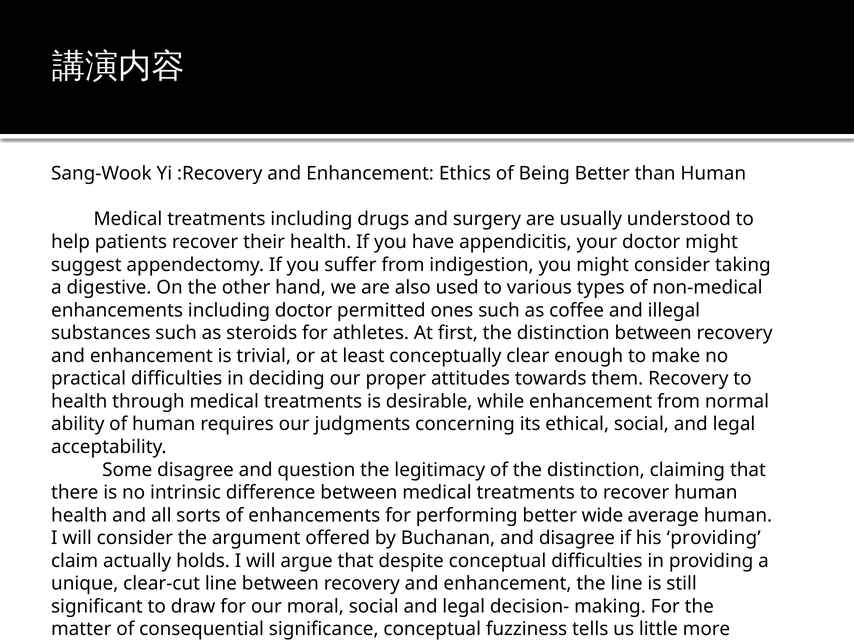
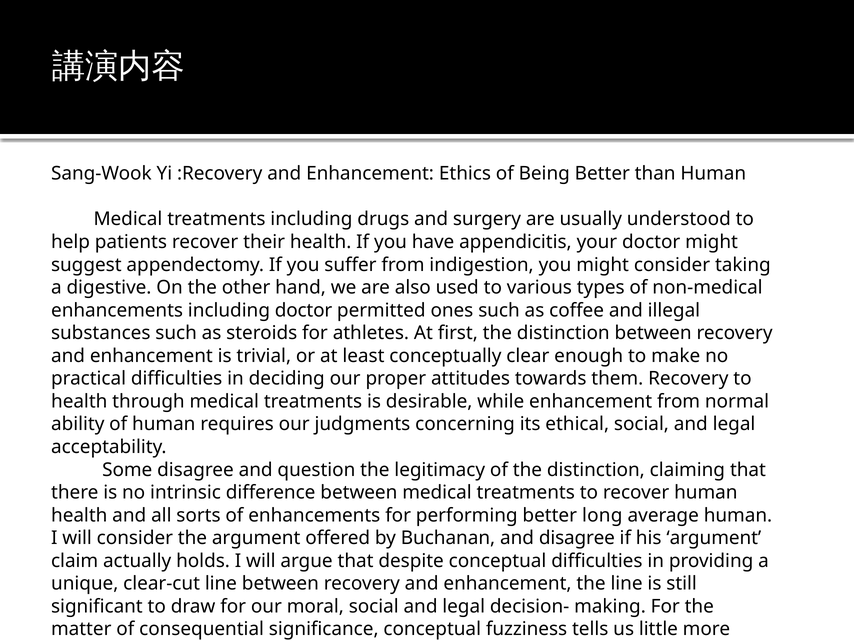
wide: wide -> long (602, 515)
his providing: providing -> argument (714, 538)
